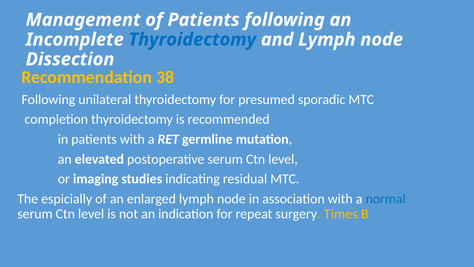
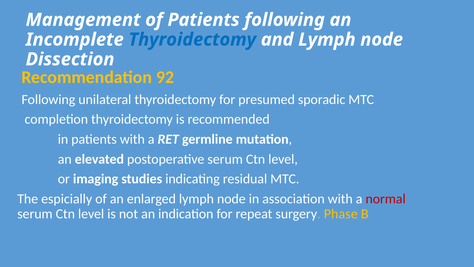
38: 38 -> 92 (165, 77)
normal colour: blue -> red (386, 199)
Times: Times -> Phase (341, 214)
